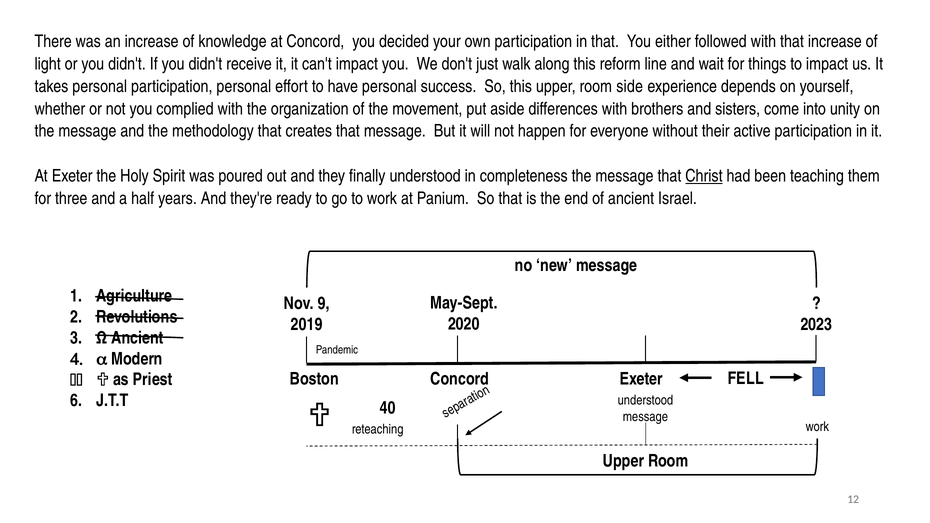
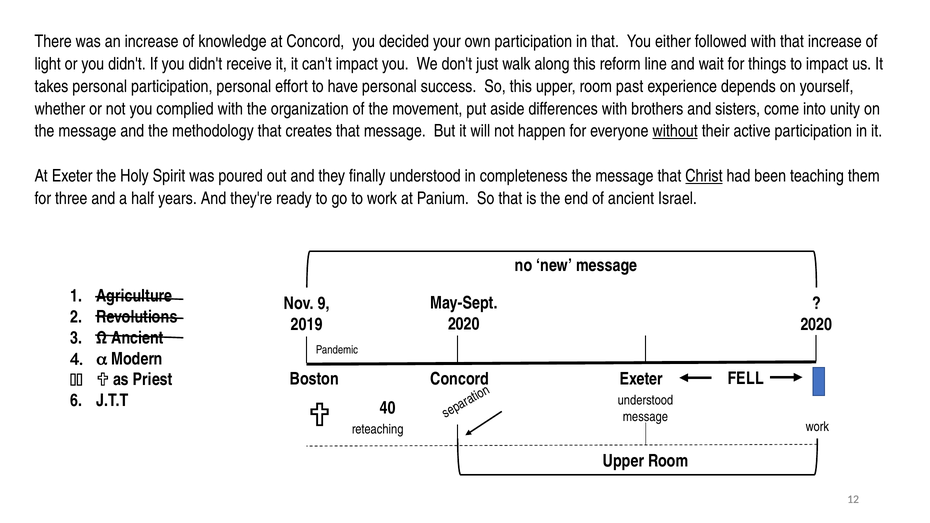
side: side -> past (630, 86)
without underline: none -> present (675, 131)
2023: 2023 -> 2020 (816, 324)
